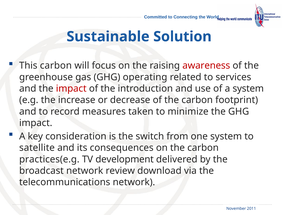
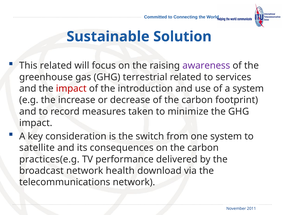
This carbon: carbon -> related (56, 65)
awareness colour: red -> purple (206, 65)
operating: operating -> terrestrial (145, 77)
development: development -> performance (125, 159)
review: review -> health (120, 170)
